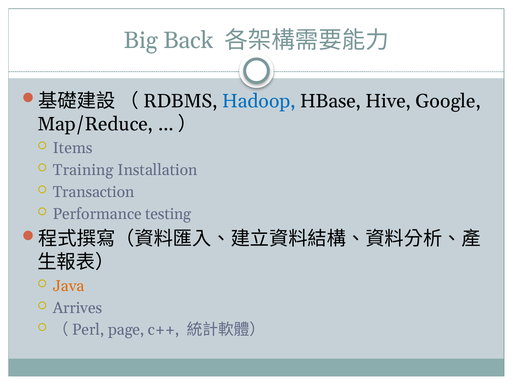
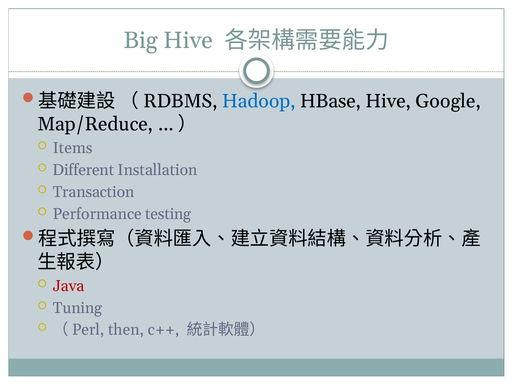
Big Back: Back -> Hive (188, 40)
Training: Training -> Different (83, 170)
Java colour: orange -> red (69, 286)
Arrives: Arrives -> Tuning (77, 308)
page: page -> then (126, 330)
